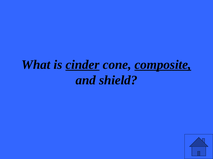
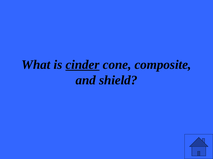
composite underline: present -> none (163, 65)
